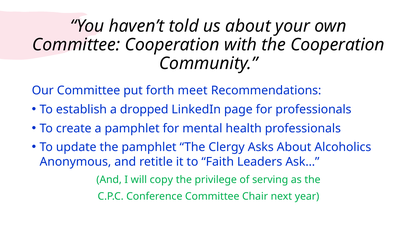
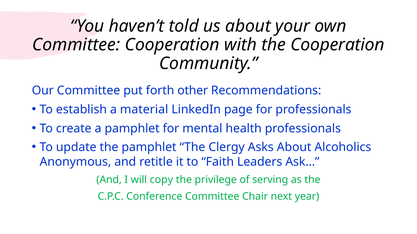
meet: meet -> other (193, 91)
dropped: dropped -> material (144, 110)
